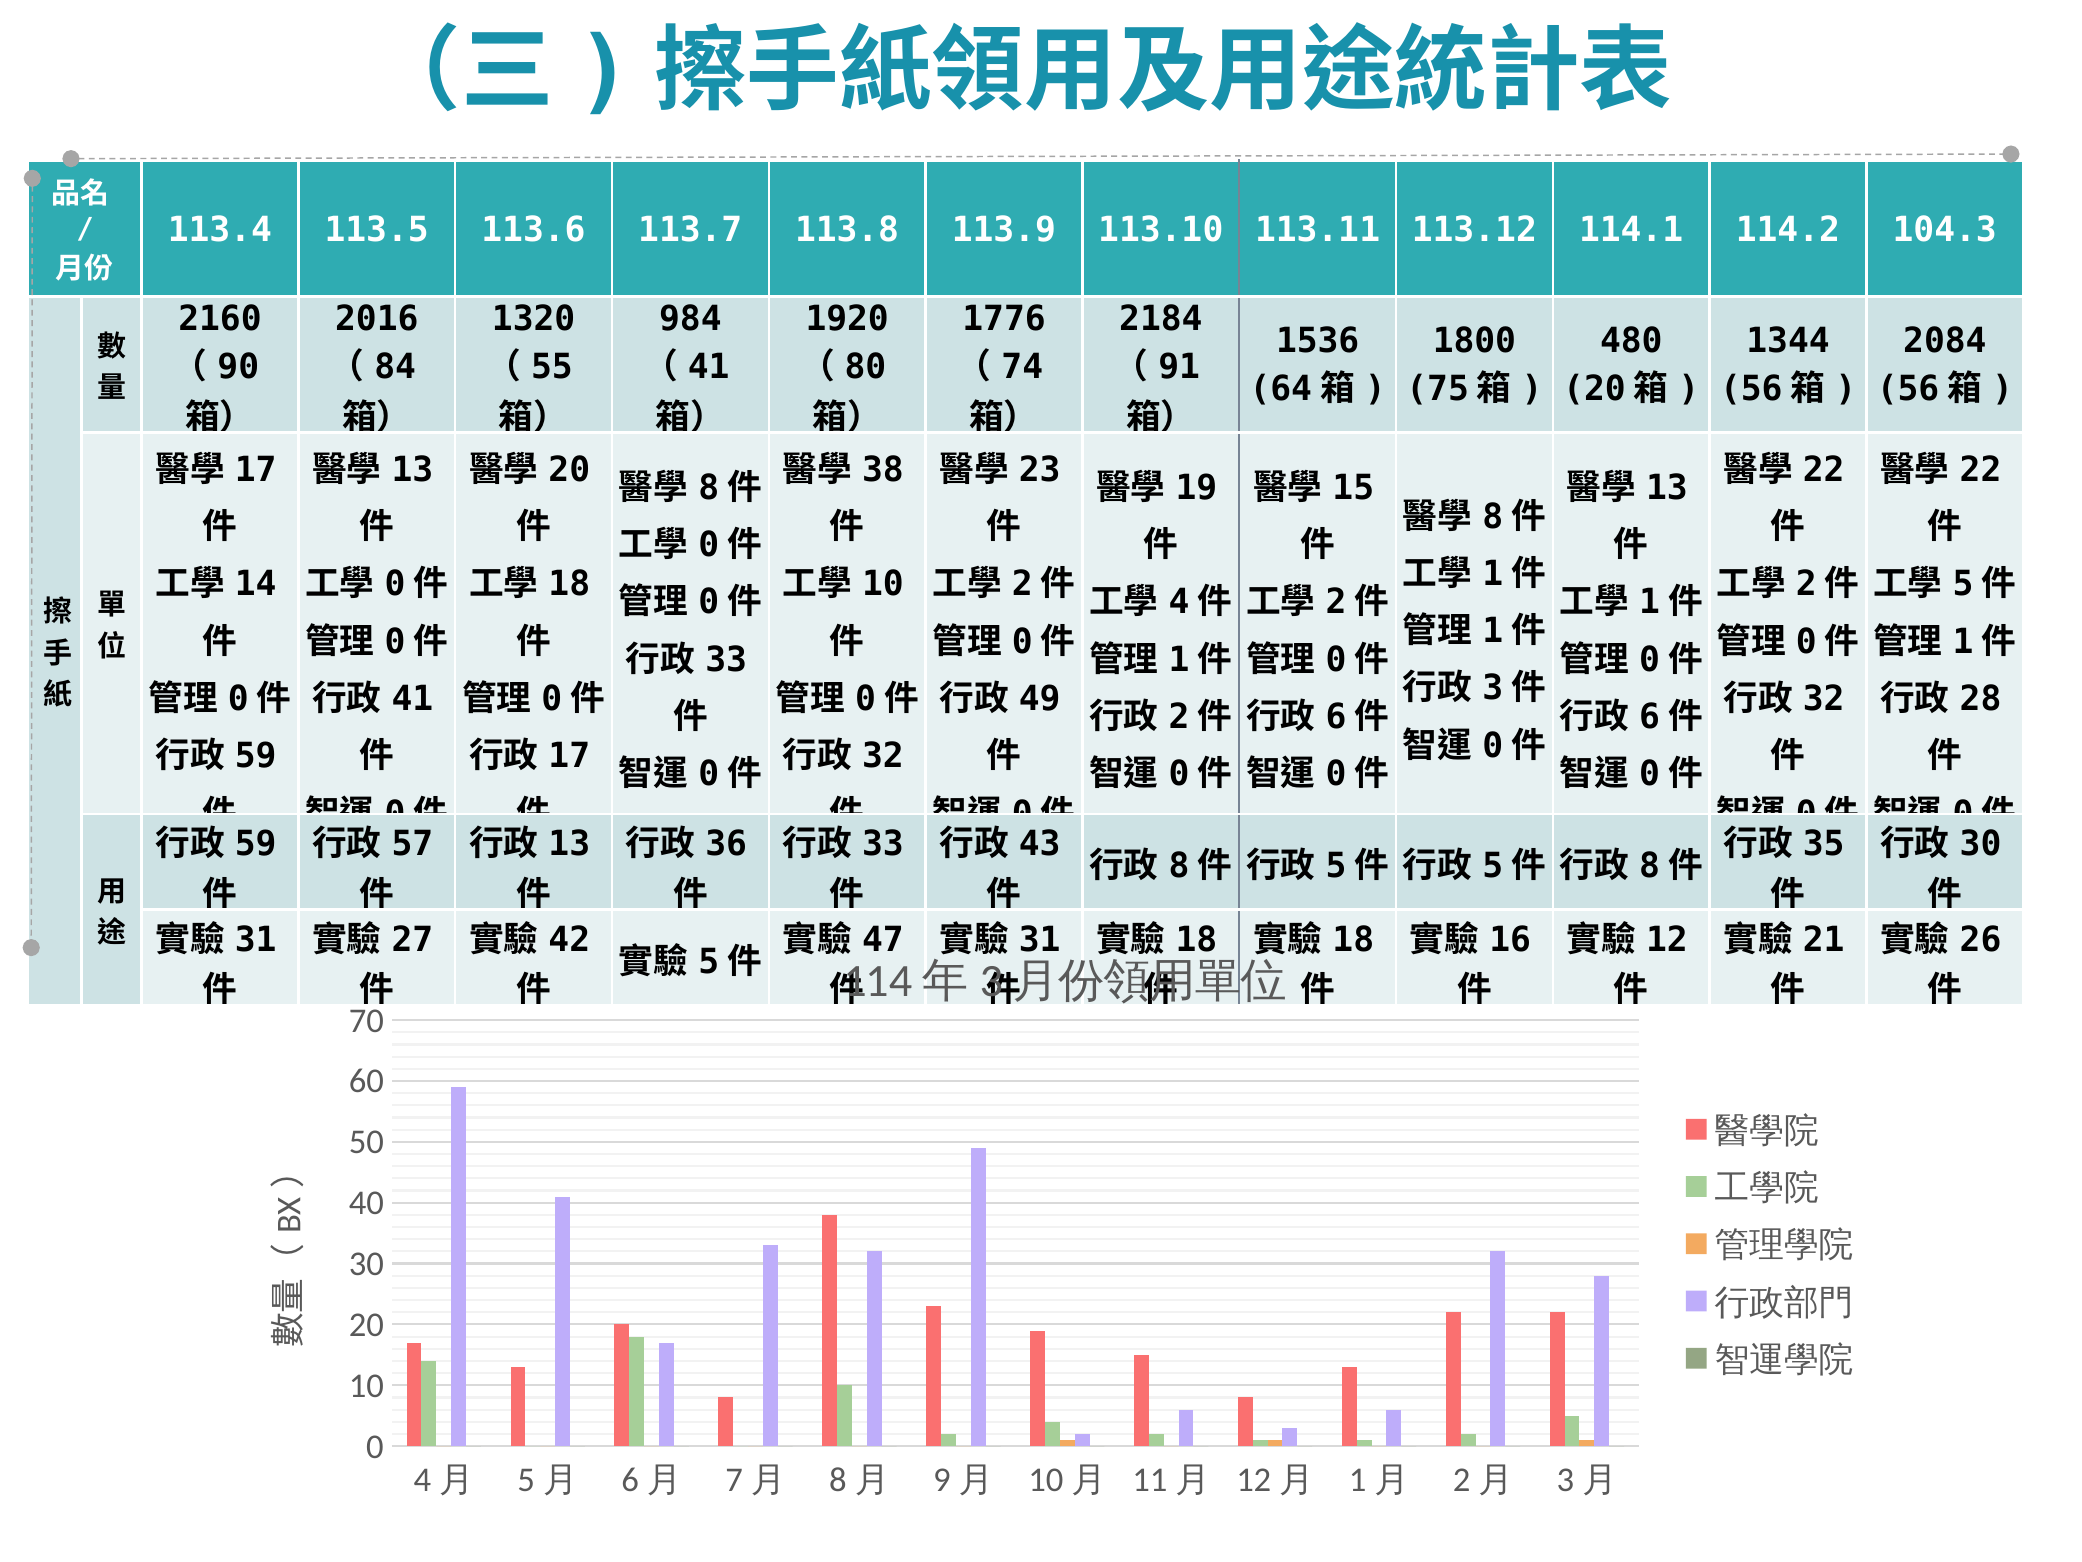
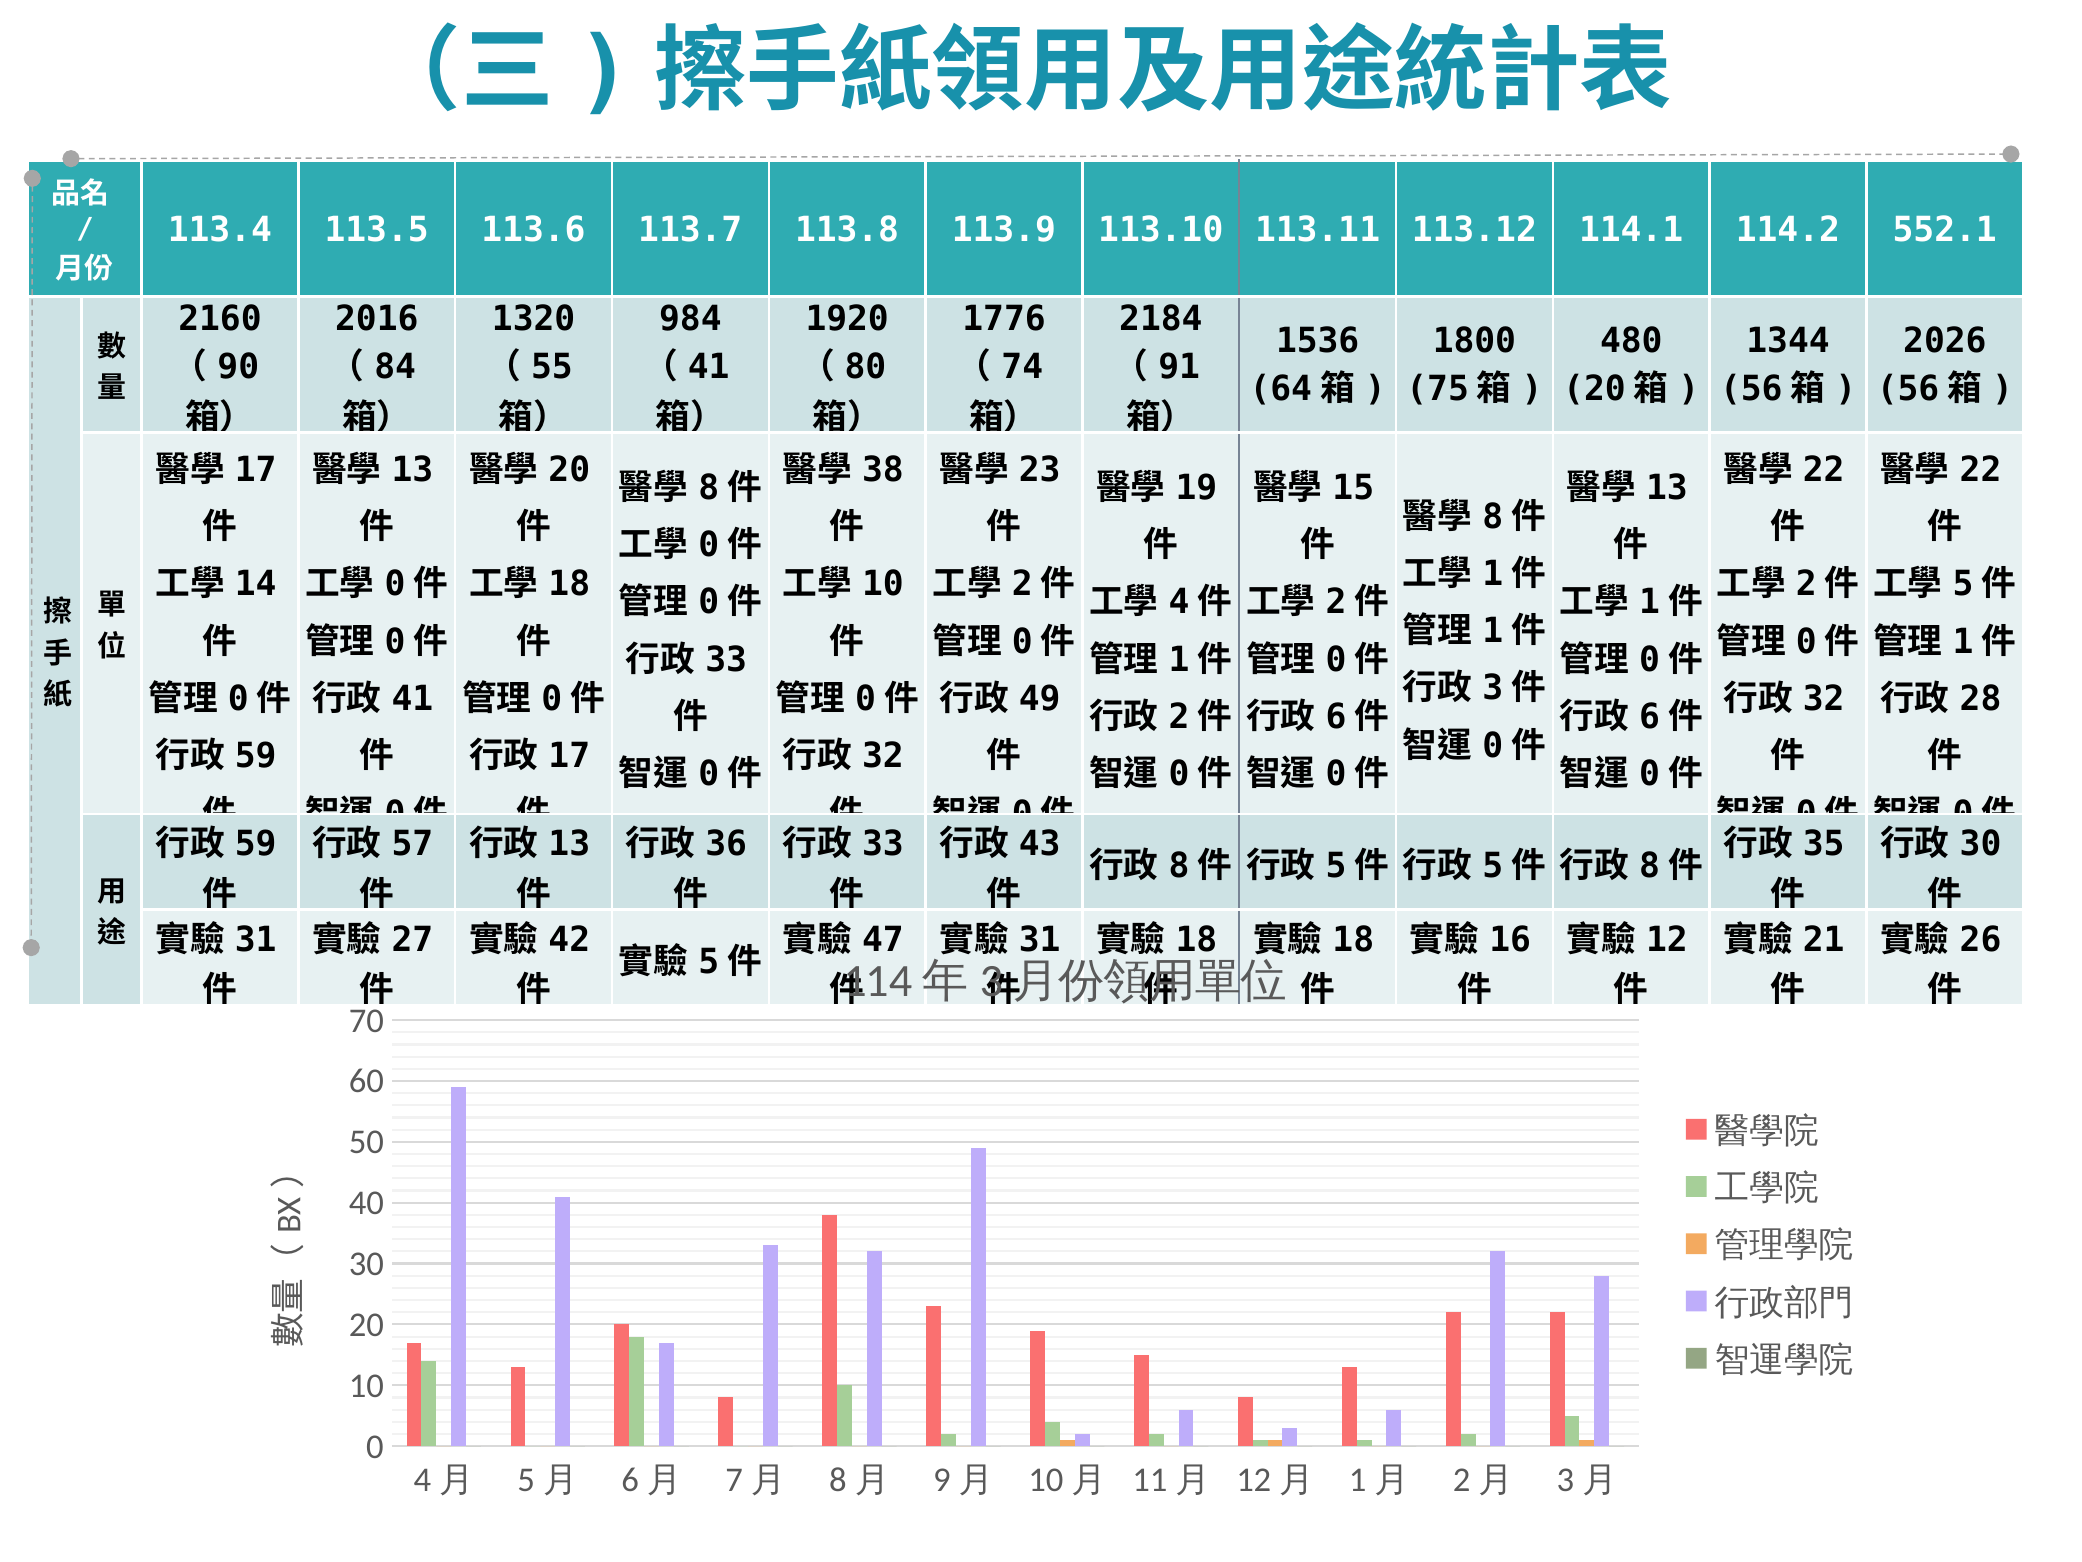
104.3: 104.3 -> 552.1 (1945, 230)
2084: 2084 -> 2026 (1945, 341)
